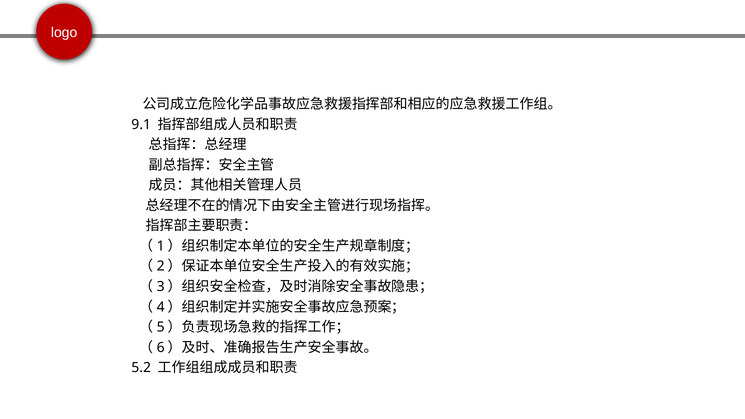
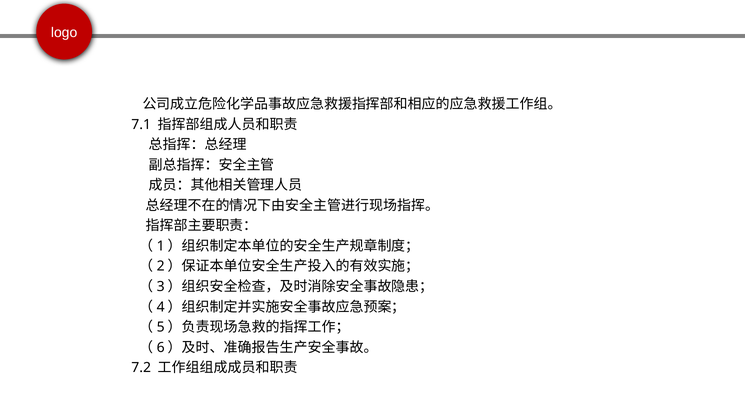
9.1: 9.1 -> 7.1 (141, 125)
5.2: 5.2 -> 7.2 (141, 368)
